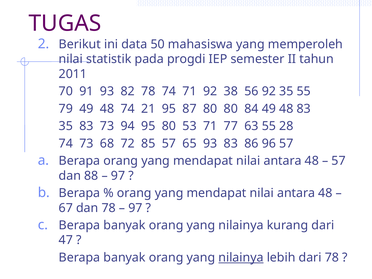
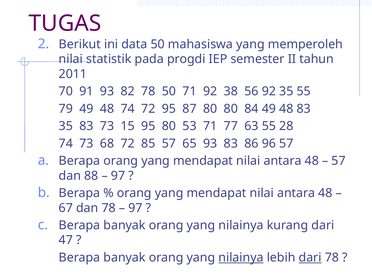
78 74: 74 -> 50 (169, 91)
74 21: 21 -> 72 (148, 109)
94: 94 -> 15 (128, 126)
dari underline: none -> present (310, 258)
